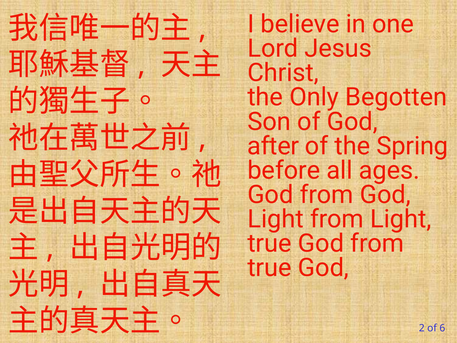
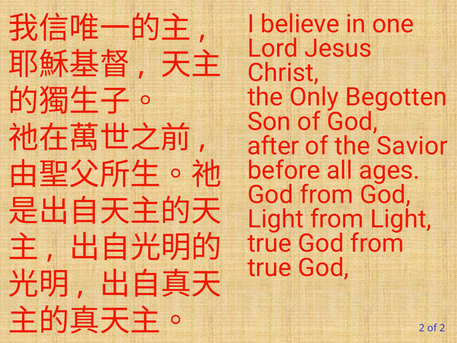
Spring: Spring -> Savior (412, 146)
of 6: 6 -> 2 (442, 328)
